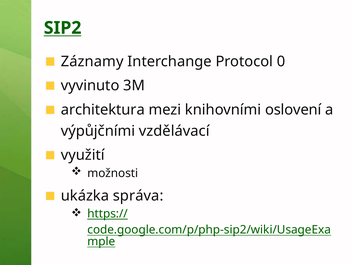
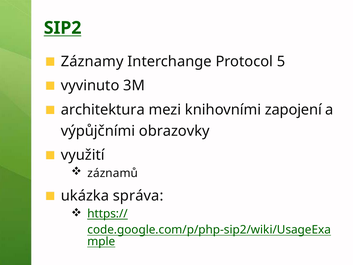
0: 0 -> 5 (281, 61)
oslovení: oslovení -> zapojení (293, 110)
vzdělávací: vzdělávací -> obrazovky (174, 131)
možnosti: možnosti -> záznamů (113, 173)
